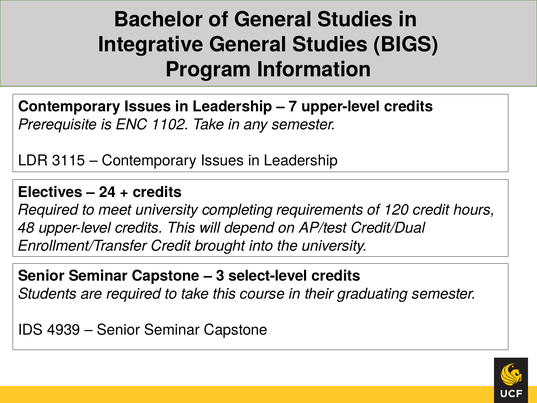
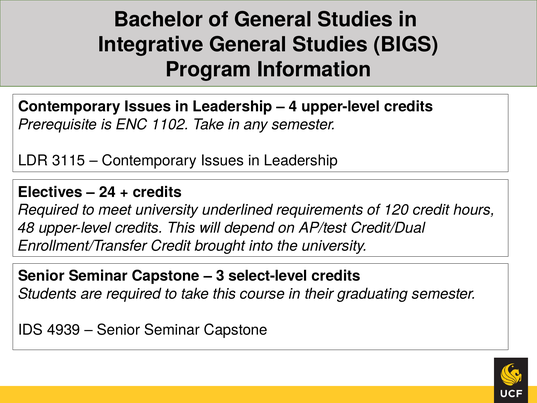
7: 7 -> 4 (293, 107)
completing: completing -> underlined (237, 210)
